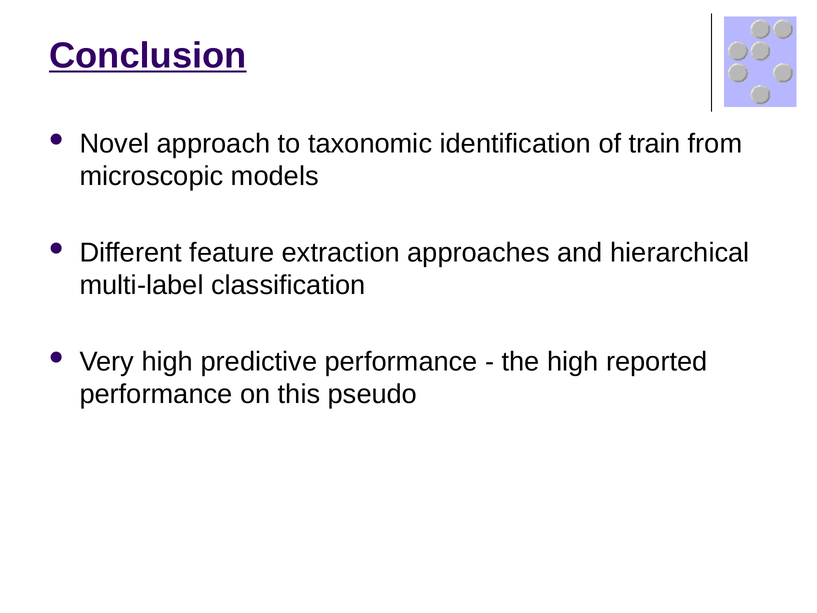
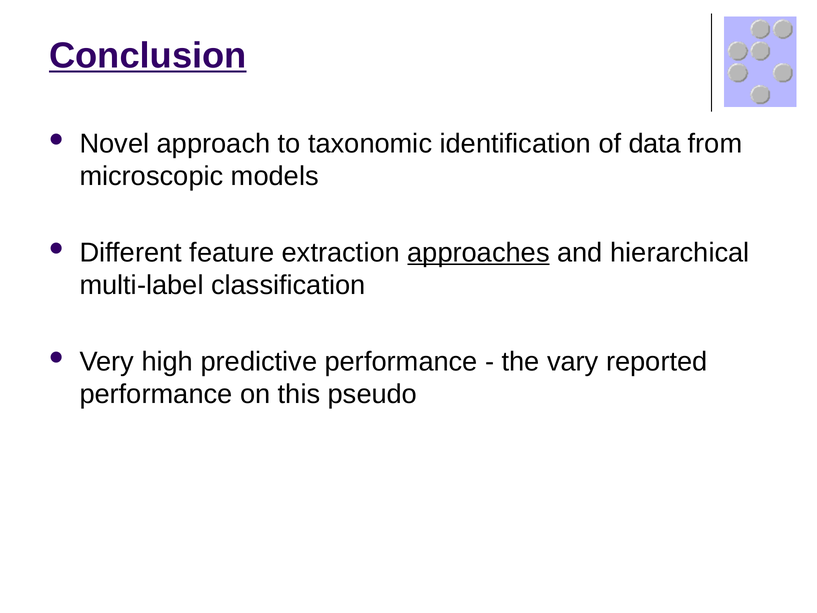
train: train -> data (655, 144)
approaches underline: none -> present (478, 253)
the high: high -> vary (573, 361)
